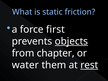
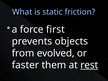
objects underline: present -> none (71, 41)
chapter: chapter -> evolved (56, 53)
water: water -> faster (25, 65)
